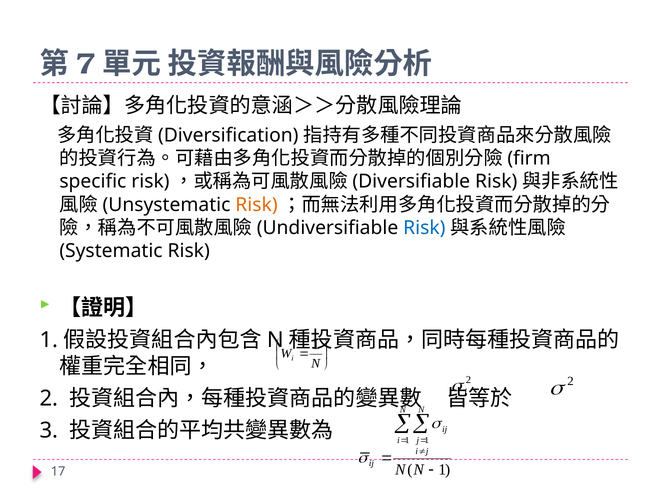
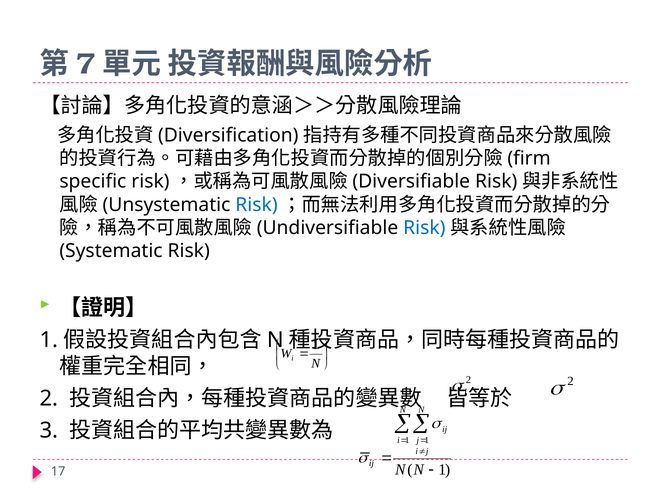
Risk colour: orange -> blue (257, 205)
